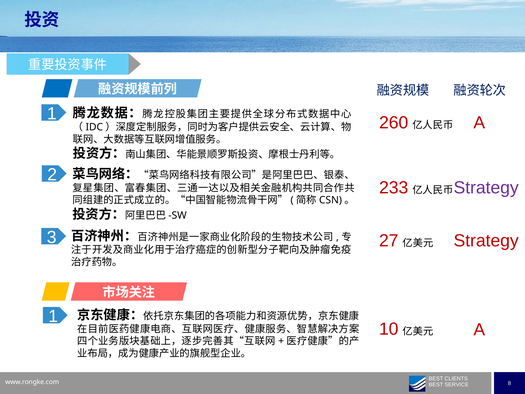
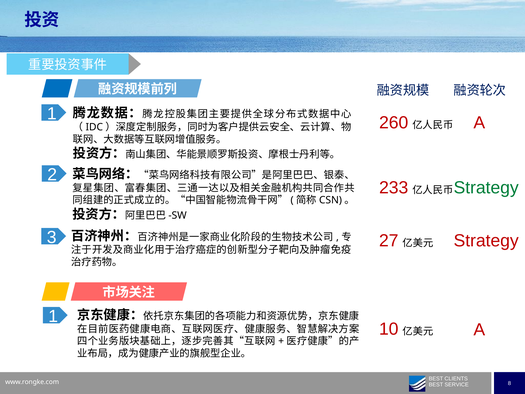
Strategy colour: purple -> green (486, 188)
